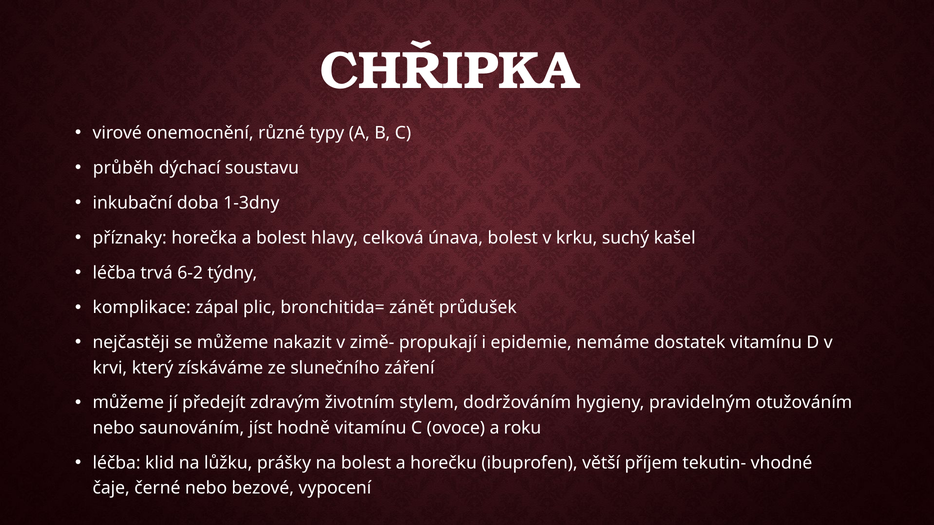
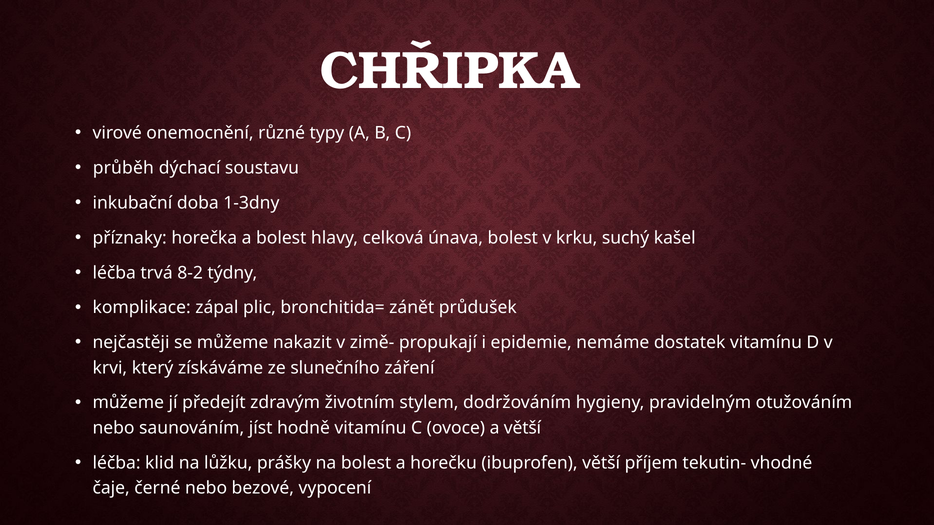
6-2: 6-2 -> 8-2 (190, 273)
a roku: roku -> větší (522, 428)
